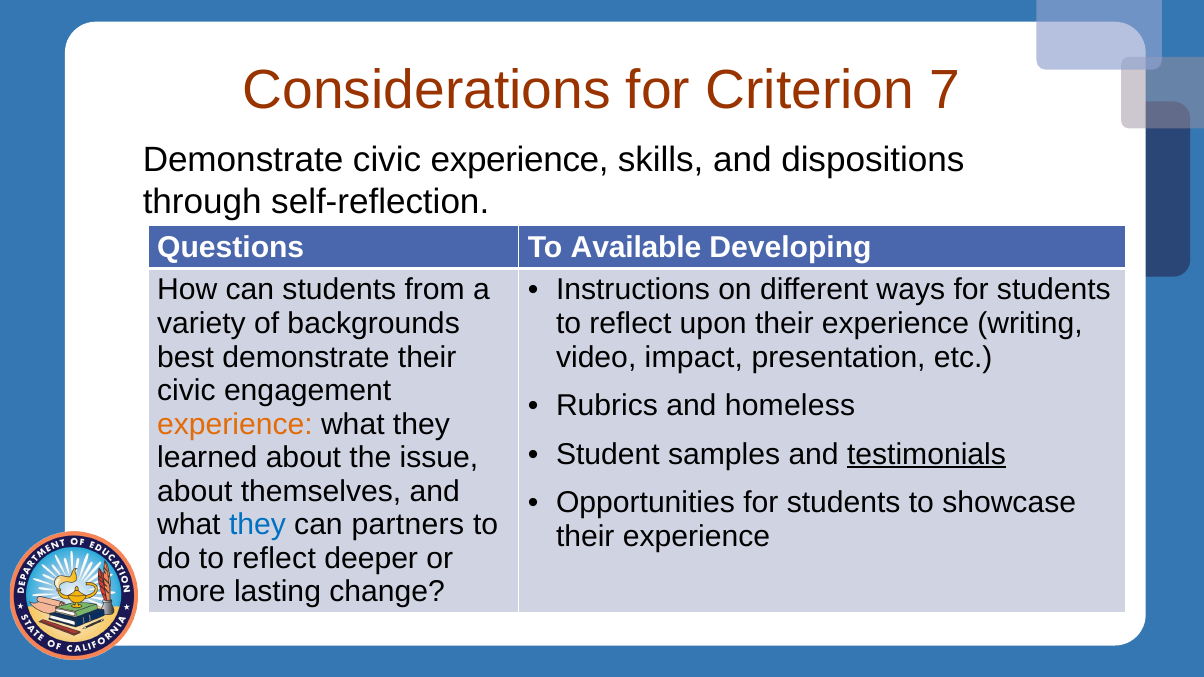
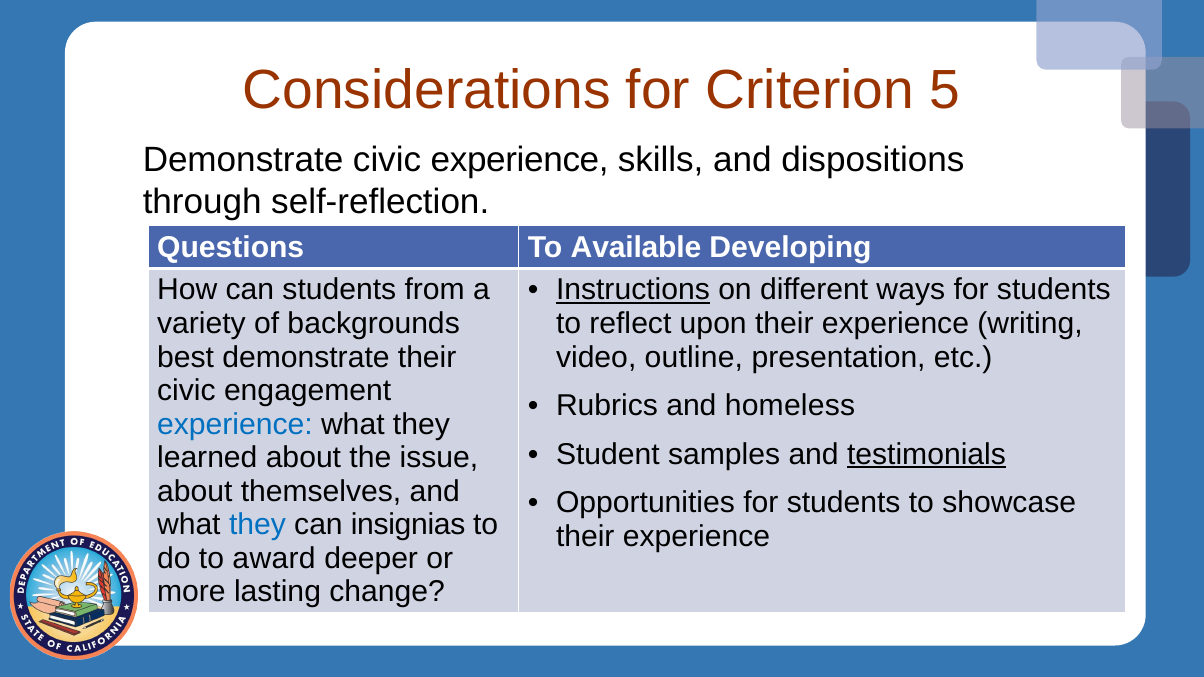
7: 7 -> 5 (945, 91)
Instructions underline: none -> present (633, 290)
impact: impact -> outline (694, 357)
experience colour: orange -> blue (235, 424)
partners: partners -> insignias (408, 525)
do to reflect: reflect -> award (274, 559)
